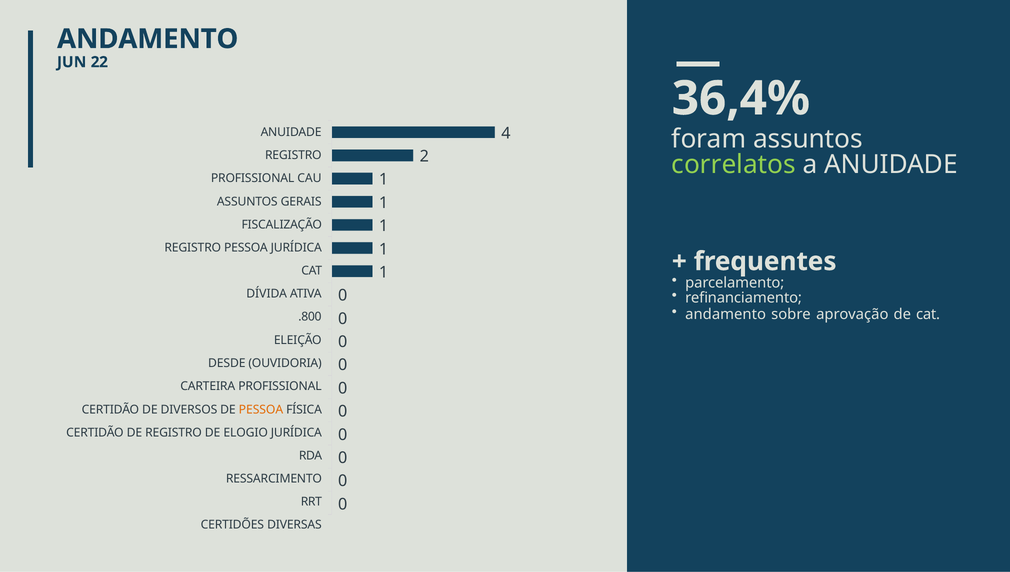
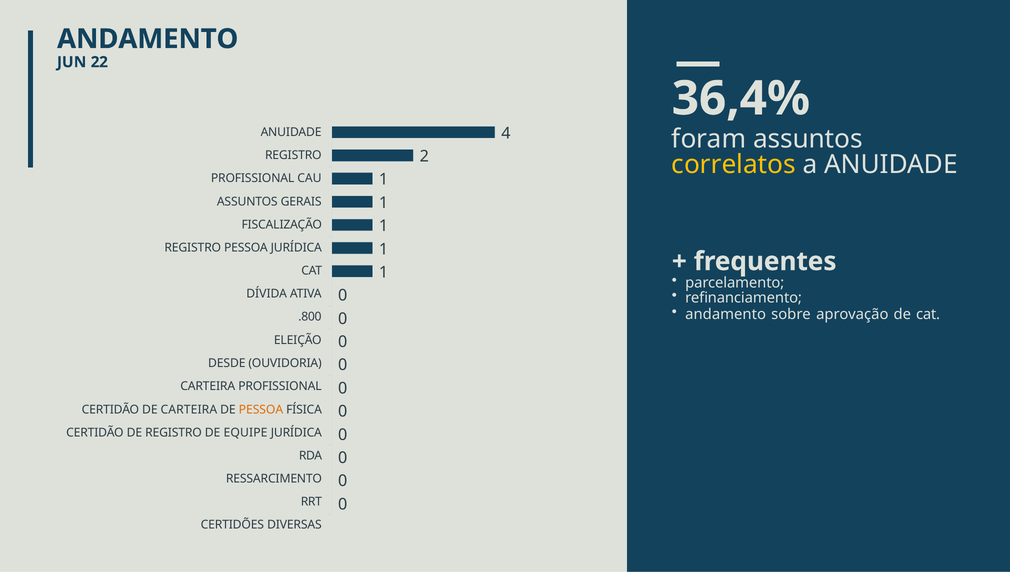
correlatos colour: light green -> yellow (734, 164)
DE DIVERSOS: DIVERSOS -> CARTEIRA (189, 409)
ELOGIO: ELOGIO -> EQUIPE (246, 432)
